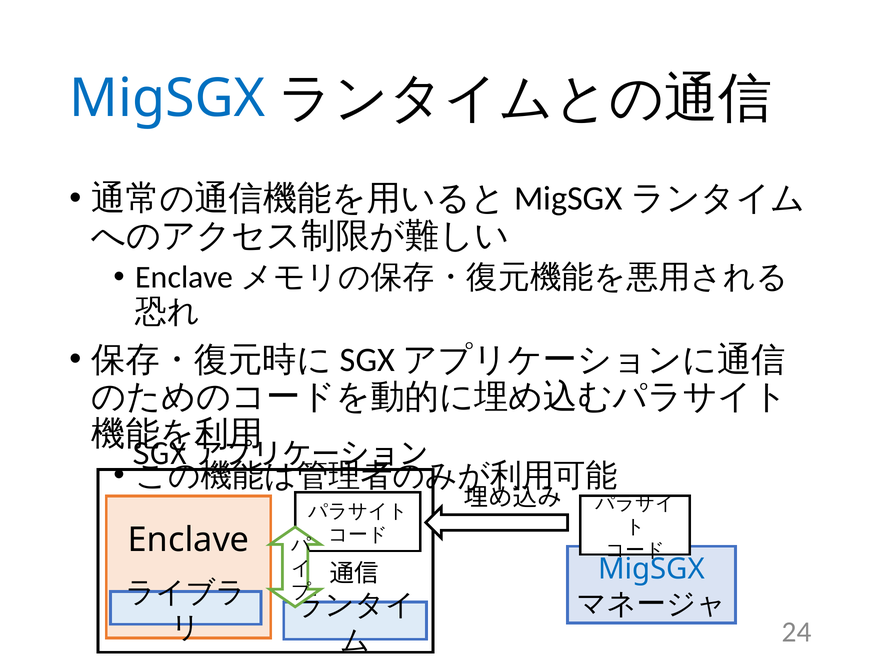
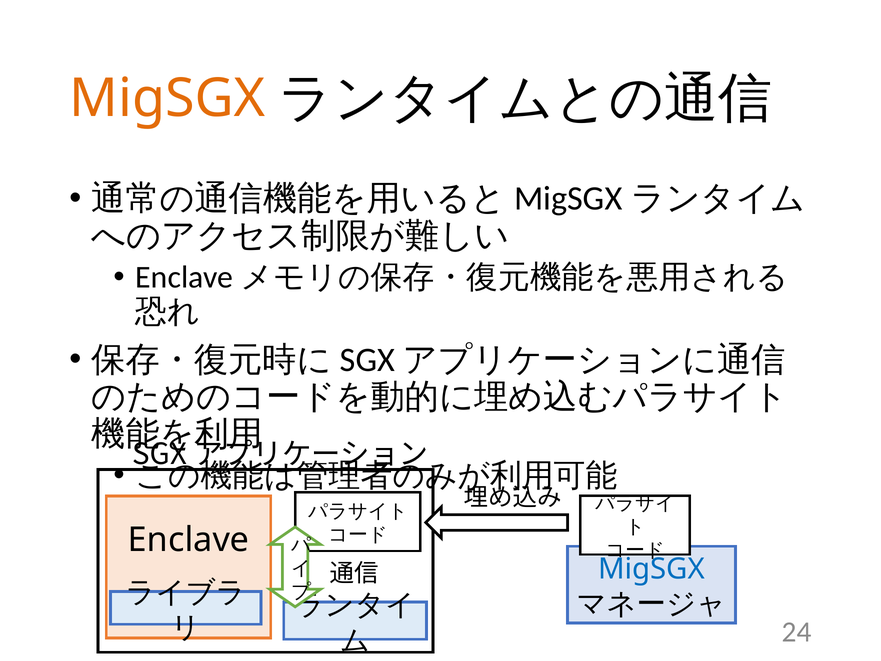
MigSGX colour: blue -> orange (167, 99)
